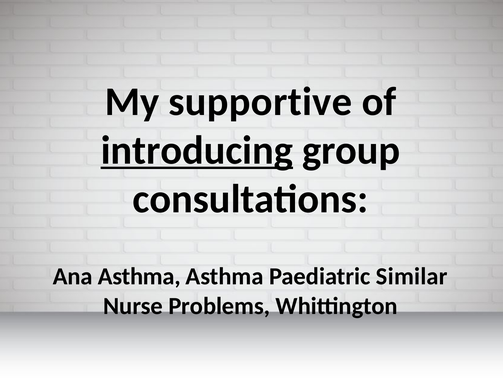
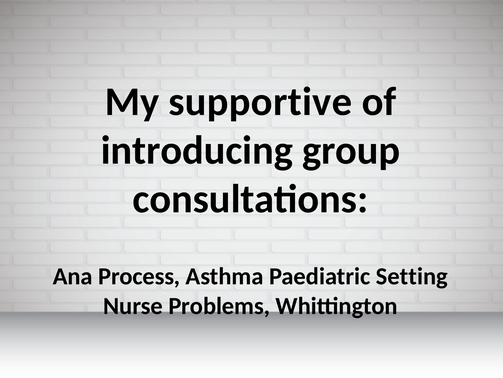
introducing underline: present -> none (197, 150)
Ana Asthma: Asthma -> Process (139, 276)
Similar: Similar -> Setting (412, 276)
